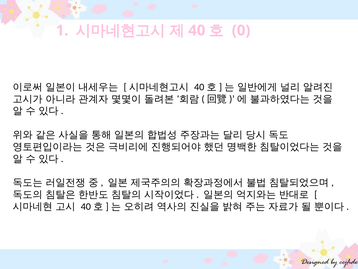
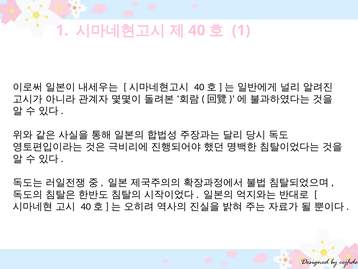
0: 0 -> 1 (241, 30)
